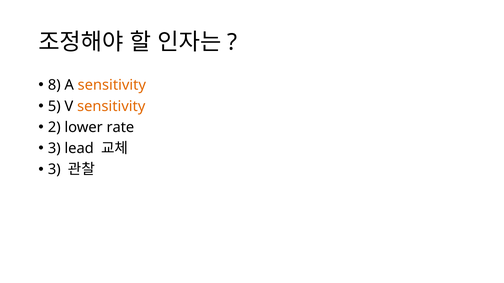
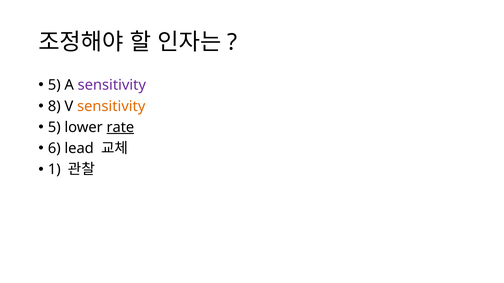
8: 8 -> 5 (54, 85)
sensitivity colour: orange -> purple (112, 85)
5: 5 -> 8 (54, 106)
2: 2 -> 5 (54, 127)
rate underline: none -> present (120, 127)
3: 3 -> 6 (54, 149)
3: 3 -> 1 (54, 170)
